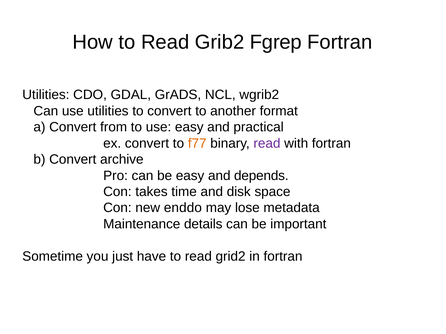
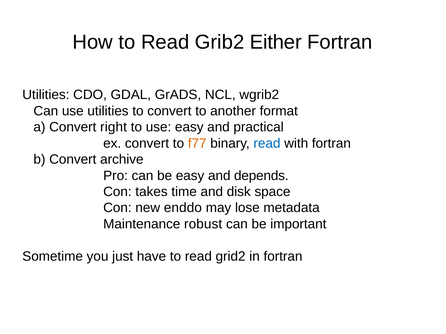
Fgrep: Fgrep -> Either (276, 42)
from: from -> right (114, 127)
read colour: purple -> blue (267, 143)
details: details -> robust (203, 224)
